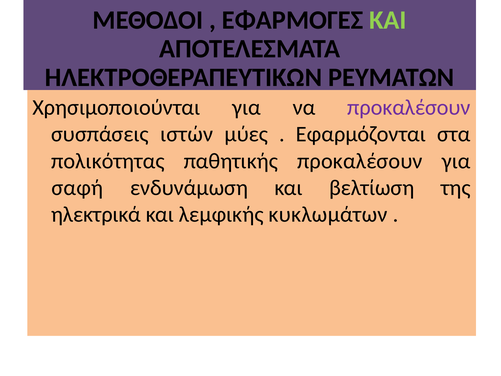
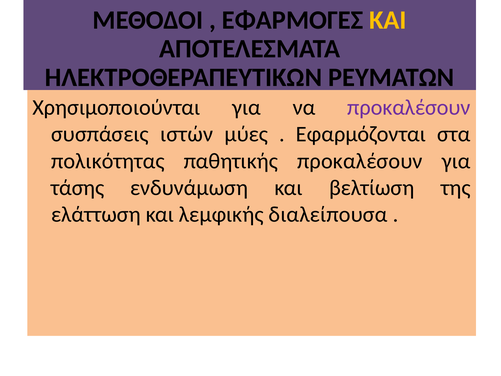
ΚΑΙ colour: light green -> yellow (388, 20)
σαφή: σαφή -> τάσης (78, 188)
ηλεκτρικά: ηλεκτρικά -> ελάττωση (96, 214)
κυκλωμάτων: κυκλωμάτων -> διαλείπουσα (328, 214)
